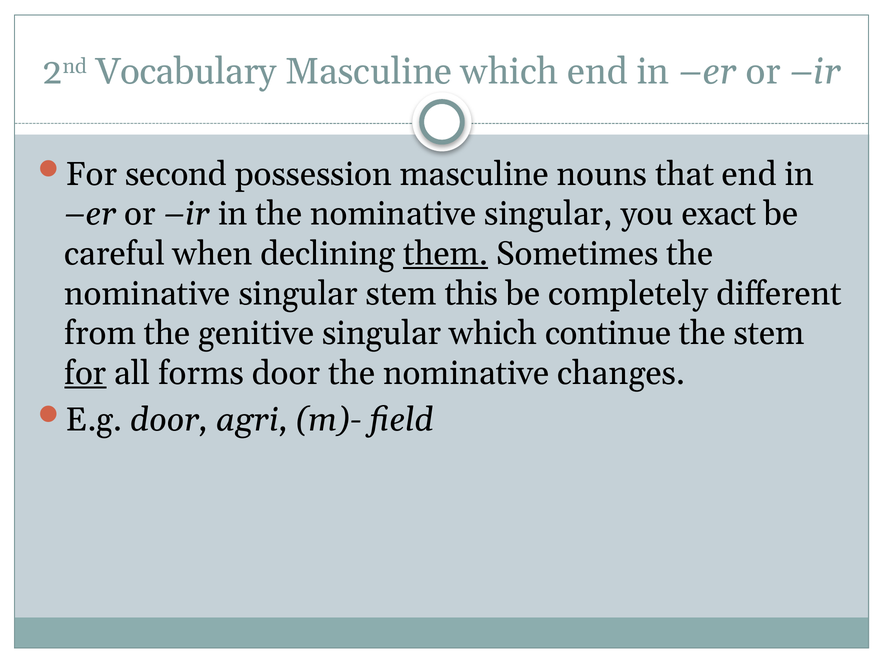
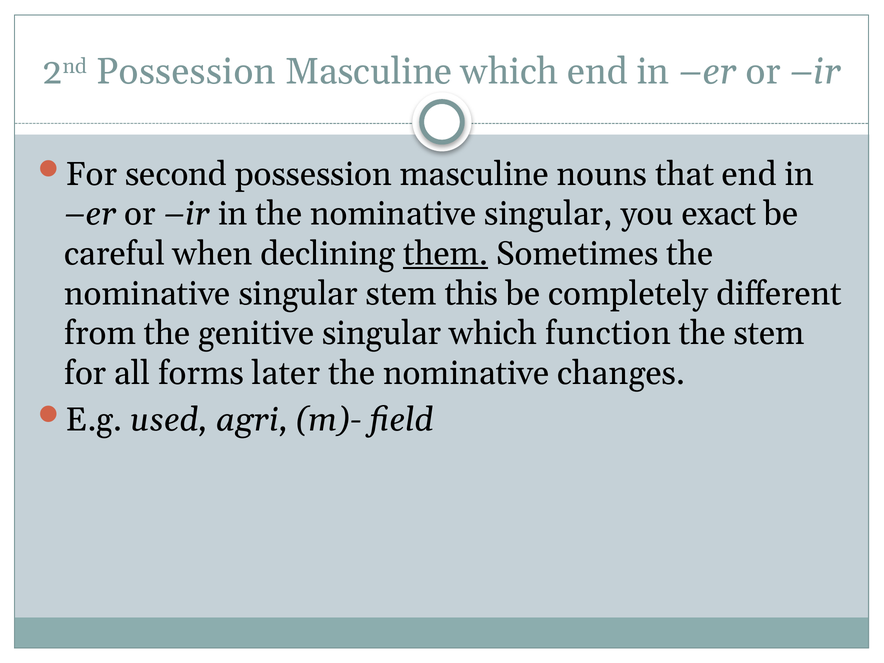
2nd Vocabulary: Vocabulary -> Possession (186, 72)
continue: continue -> function (608, 333)
for underline: present -> none (85, 373)
forms door: door -> later (286, 373)
E.g door: door -> used (169, 420)
